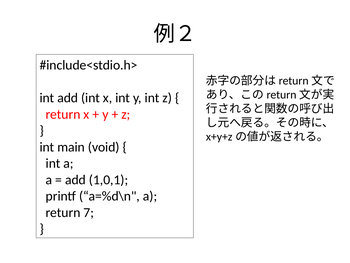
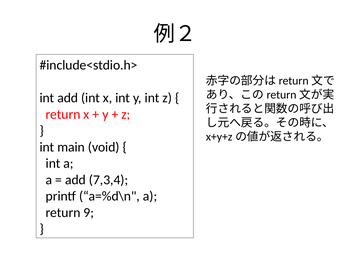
1,0,1: 1,0,1 -> 7,3,4 (109, 179)
7: 7 -> 9 (89, 212)
